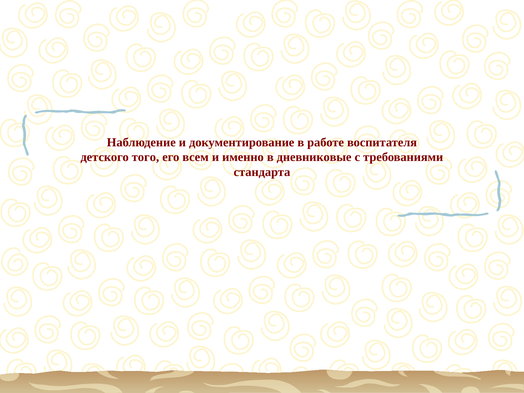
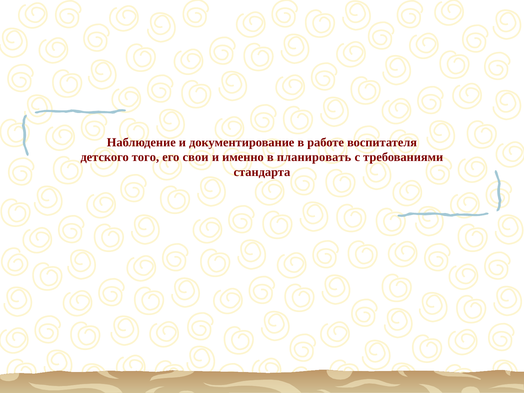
всем: всем -> свои (196, 157)
дневниковые: дневниковые -> планировать (314, 157)
